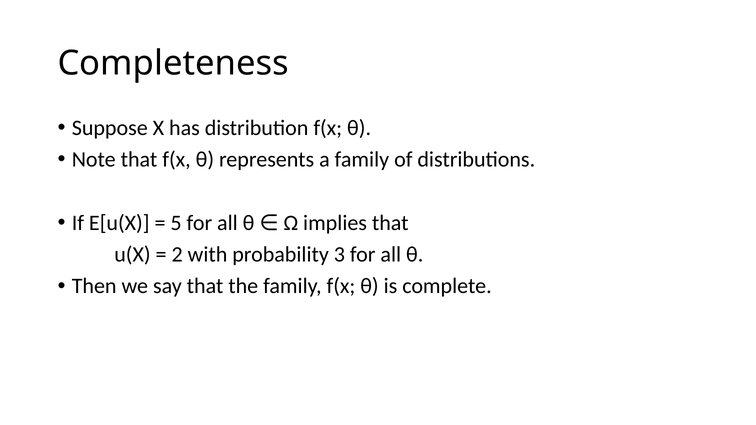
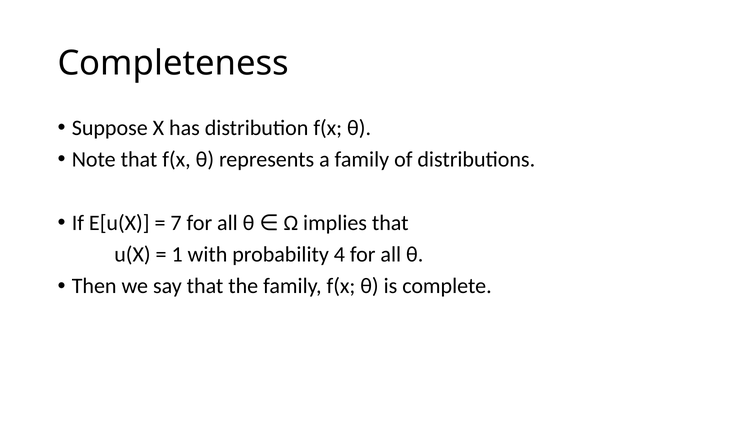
5: 5 -> 7 (176, 223)
2: 2 -> 1 (177, 255)
3: 3 -> 4 (339, 255)
